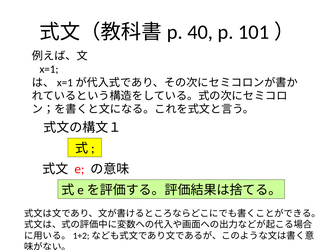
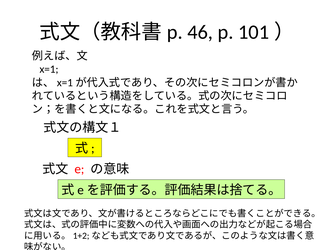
40: 40 -> 46 (200, 32)
